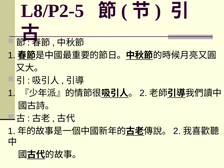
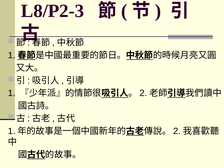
L8/P2-5: L8/P2-5 -> L8/P2-3 (53, 11)
